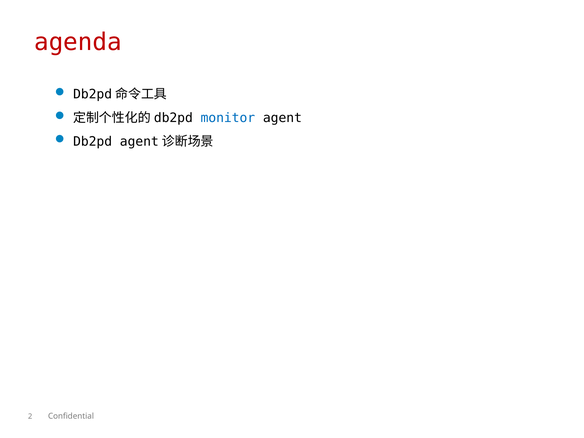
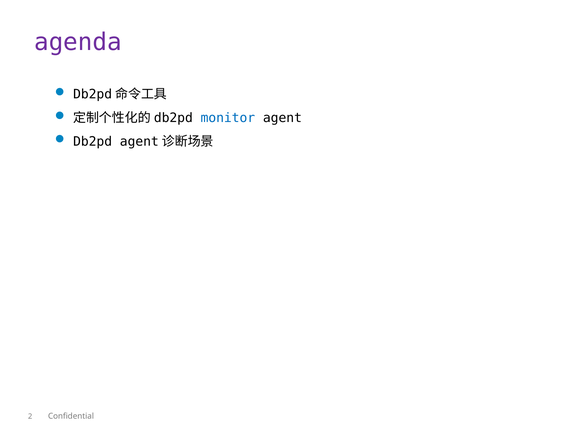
agenda colour: red -> purple (78, 42)
